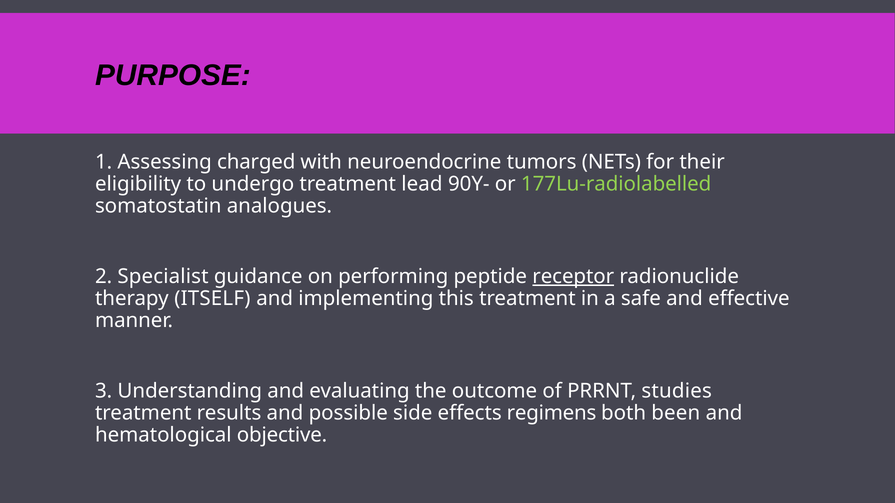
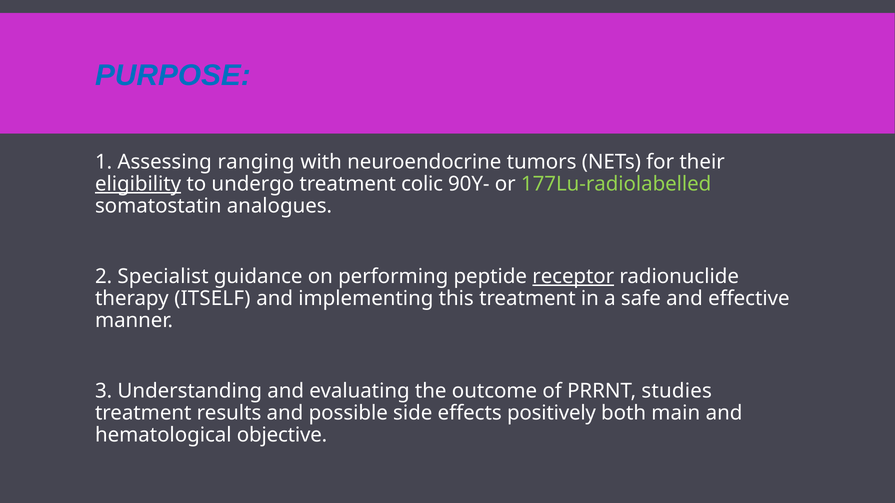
PURPOSE colour: black -> blue (173, 75)
charged: charged -> ranging (256, 162)
eligibility underline: none -> present (138, 184)
lead: lead -> colic (422, 184)
regimens: regimens -> positively (551, 413)
been: been -> main (676, 413)
